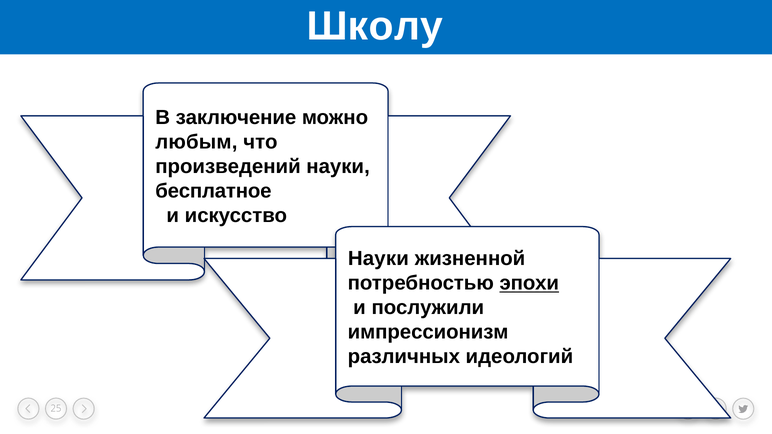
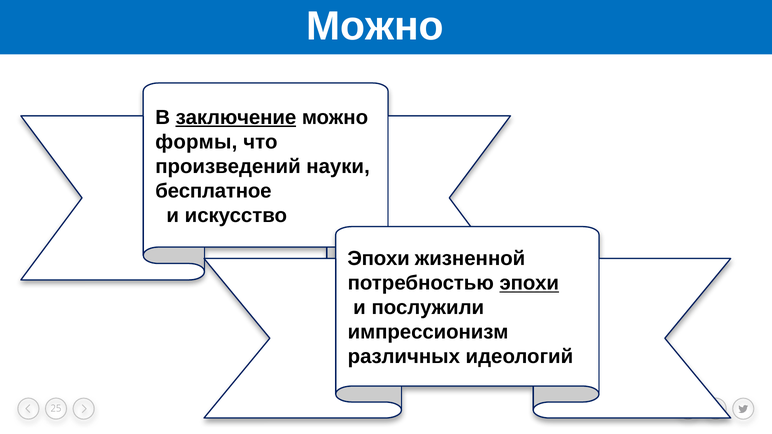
Школу: Школу -> Можно (375, 26)
заключение underline: none -> present (236, 118)
любым: любым -> формы (196, 142)
Науки: Науки -> Эпохи (379, 259)
